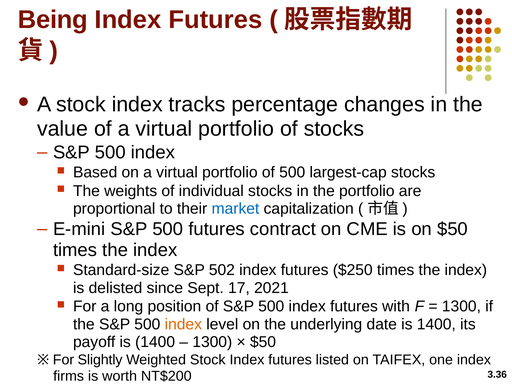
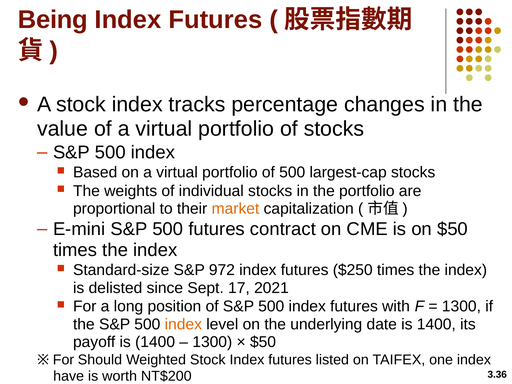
market colour: blue -> orange (235, 209)
502: 502 -> 972 (222, 270)
Slightly: Slightly -> Should (100, 360)
firms: firms -> have (69, 376)
